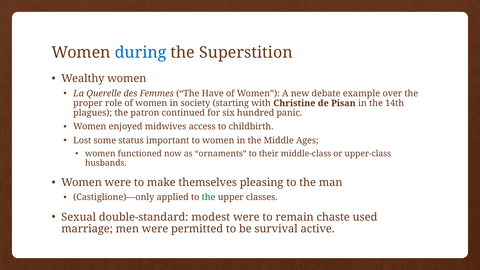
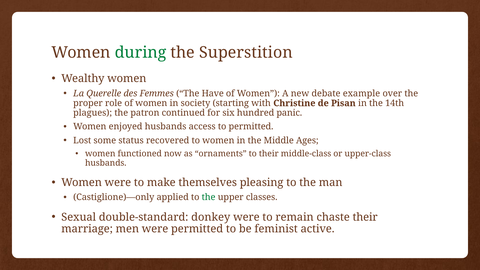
during colour: blue -> green (141, 53)
enjoyed midwives: midwives -> husbands (166, 127)
to childbirth: childbirth -> permitted (251, 127)
important: important -> recovered (168, 140)
modest: modest -> donkey (211, 217)
chaste used: used -> their (365, 217)
survival: survival -> feminist (276, 229)
